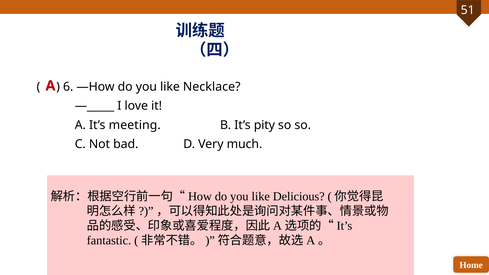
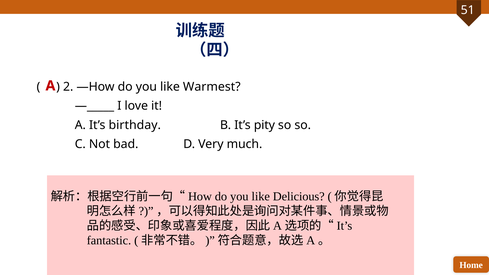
6: 6 -> 2 (68, 87)
Necklace: Necklace -> Warmest (212, 87)
meeting: meeting -> birthday (135, 125)
